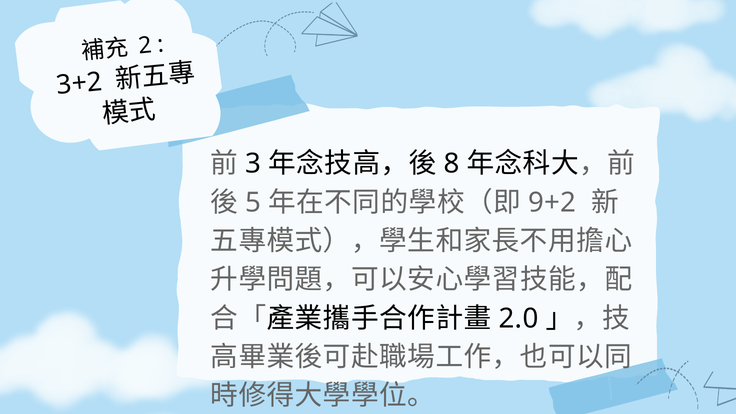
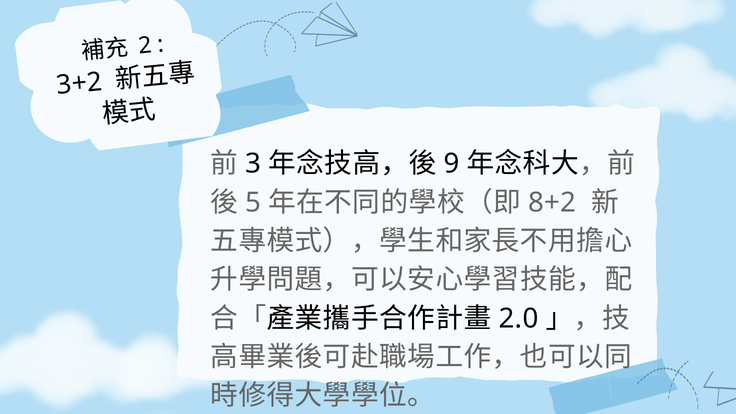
8: 8 -> 9 (452, 164)
9+2: 9+2 -> 8+2 (552, 202)
